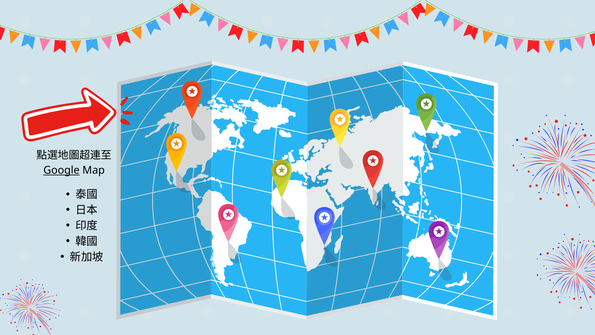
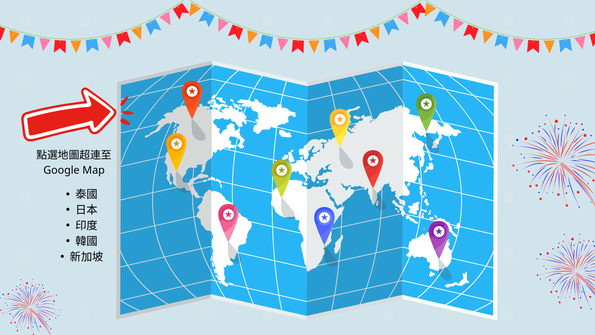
Google underline: present -> none (62, 170)
